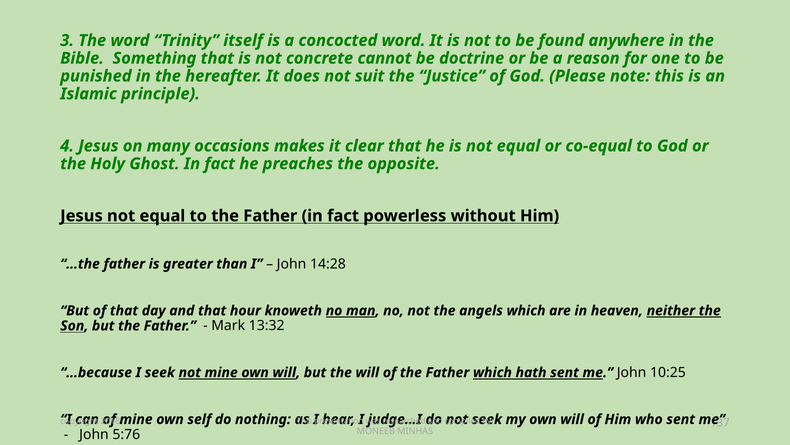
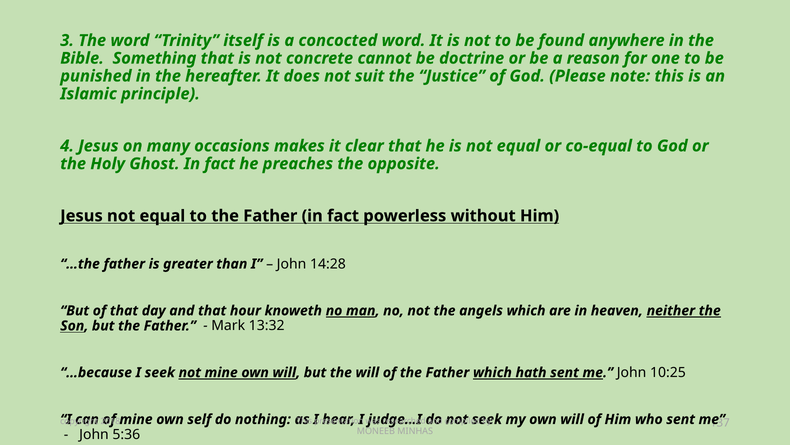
5:76: 5:76 -> 5:36 (126, 434)
